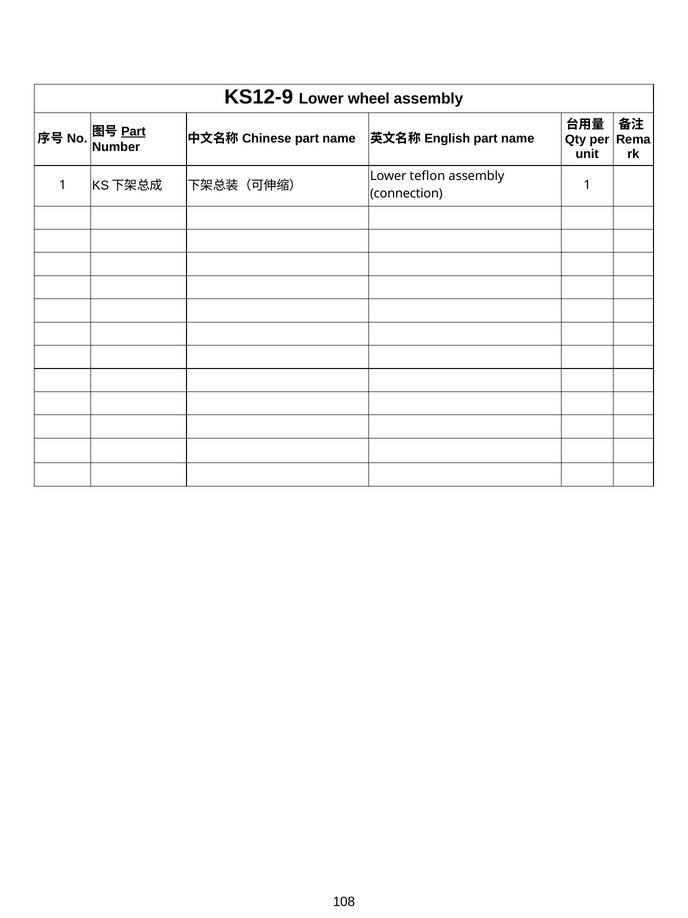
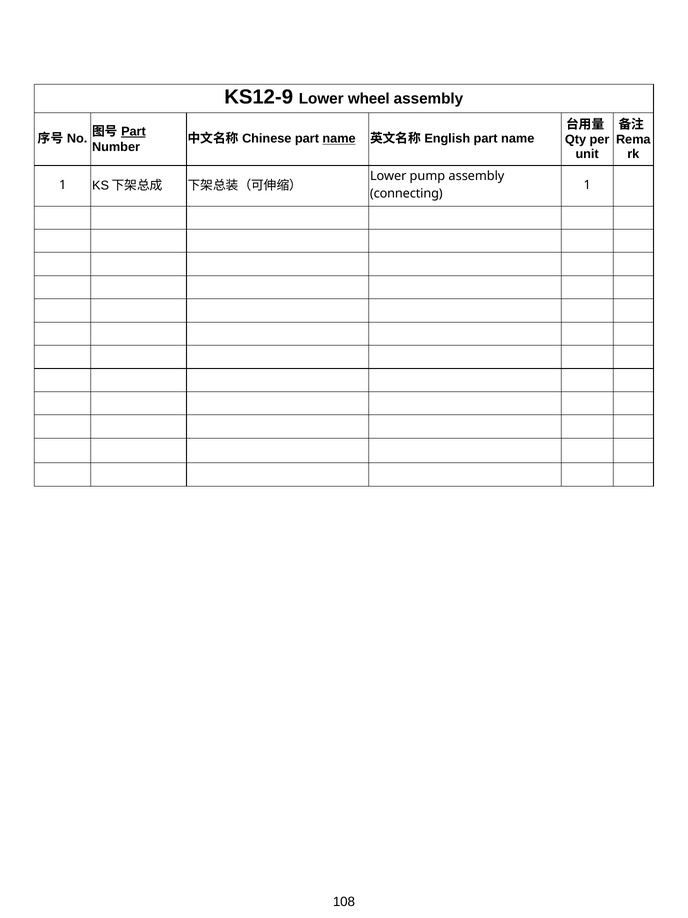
name underline: none -> present (339, 139)
teflon: teflon -> pump (427, 176)
connection: connection -> connecting (406, 193)
